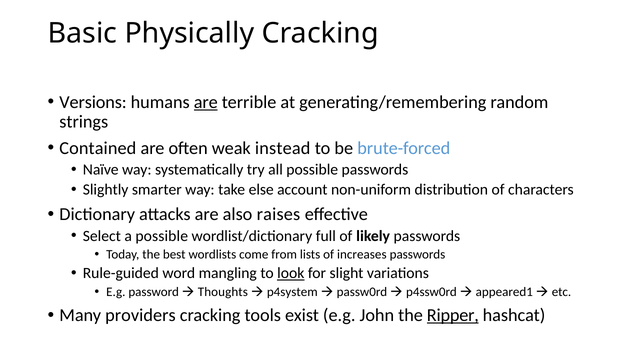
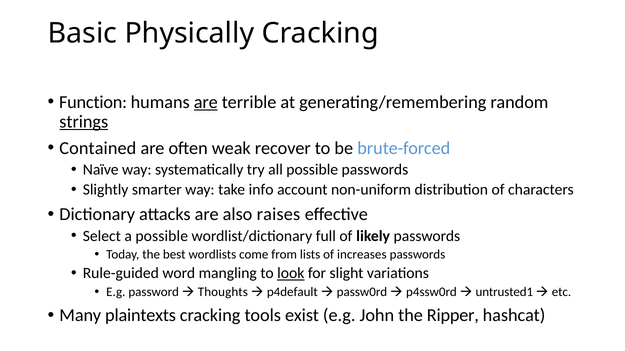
Versions: Versions -> Function (93, 102)
strings underline: none -> present (84, 122)
instead: instead -> recover (283, 148)
else: else -> info (261, 190)
p4system: p4system -> p4default (292, 292)
appeared1: appeared1 -> untrusted1 (504, 292)
providers: providers -> plaintexts (141, 316)
Ripper underline: present -> none (453, 316)
